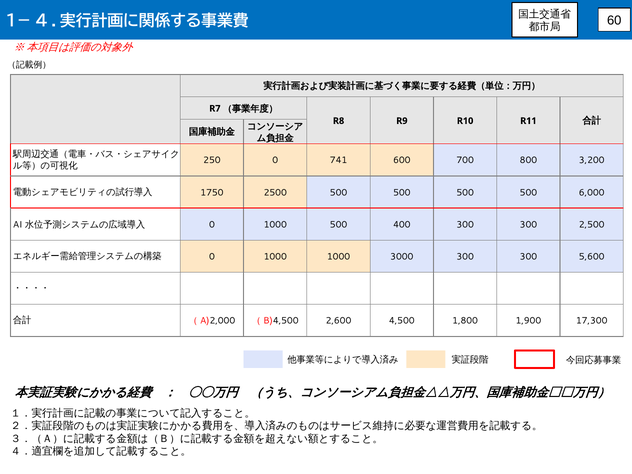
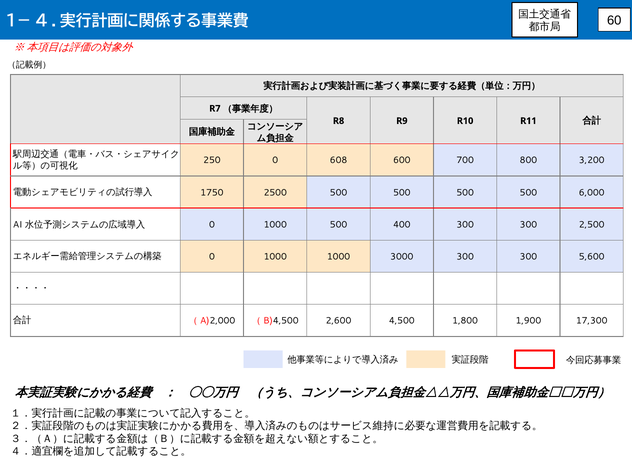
741: 741 -> 608 (339, 160)
